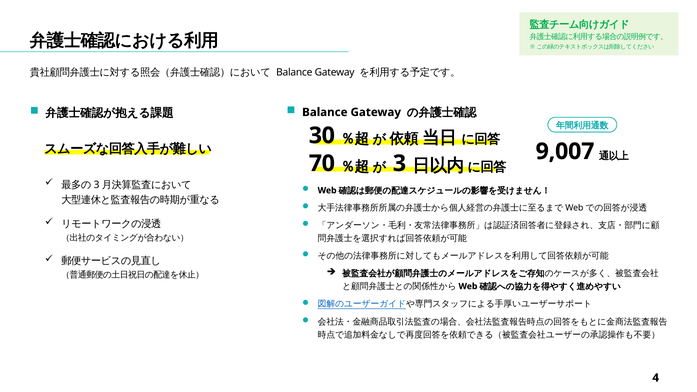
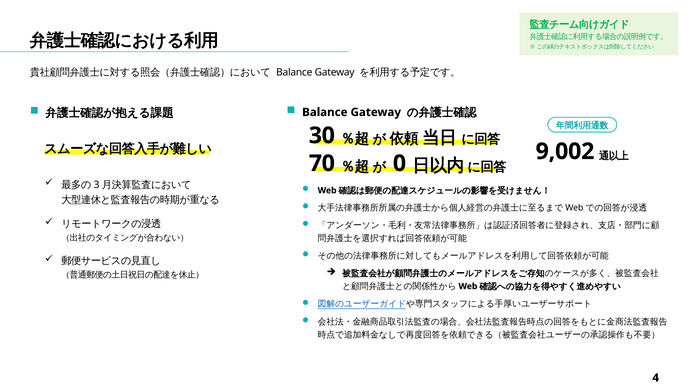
9,007: 9,007 -> 9,002 (565, 151)
3: 3 -> 0 (399, 163)
